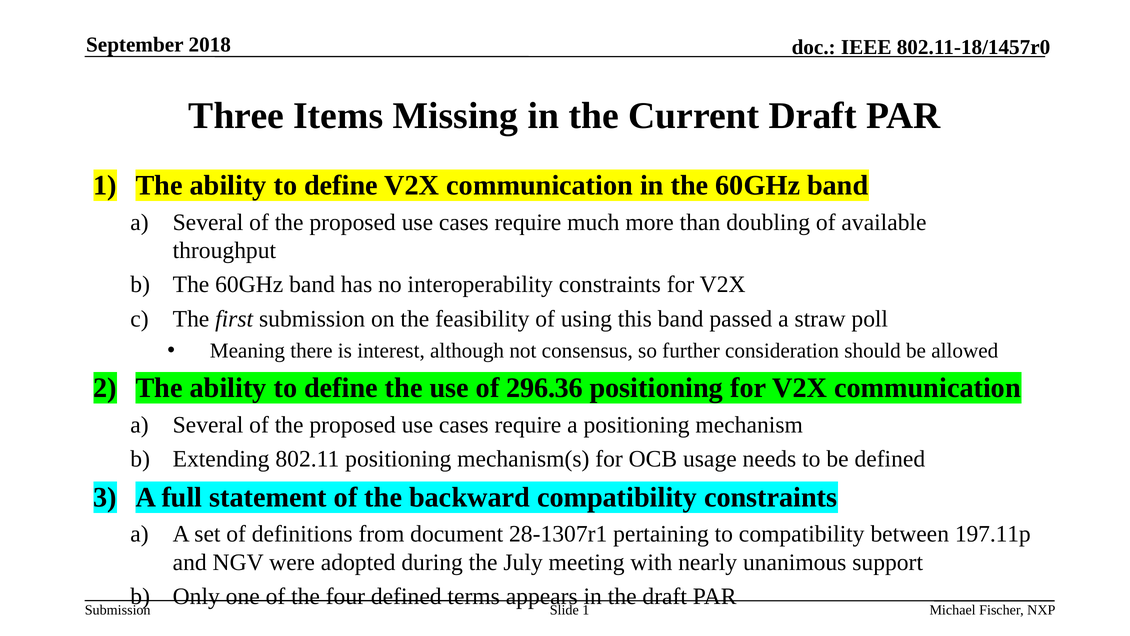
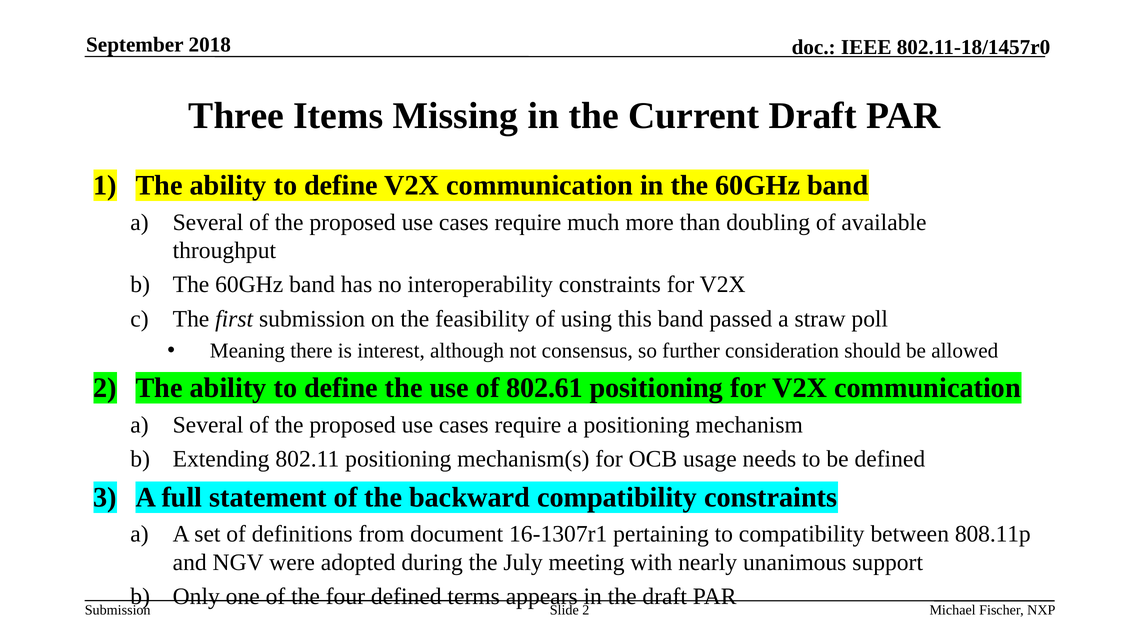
296.36: 296.36 -> 802.61 (545, 388)
28-1307r1: 28-1307r1 -> 16-1307r1 (558, 534)
197.11p: 197.11p -> 808.11p (993, 534)
1: 1 -> 2 (586, 610)
